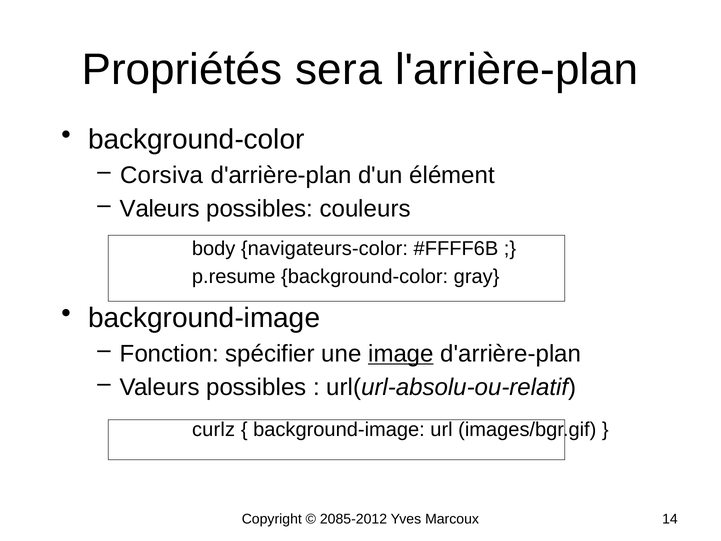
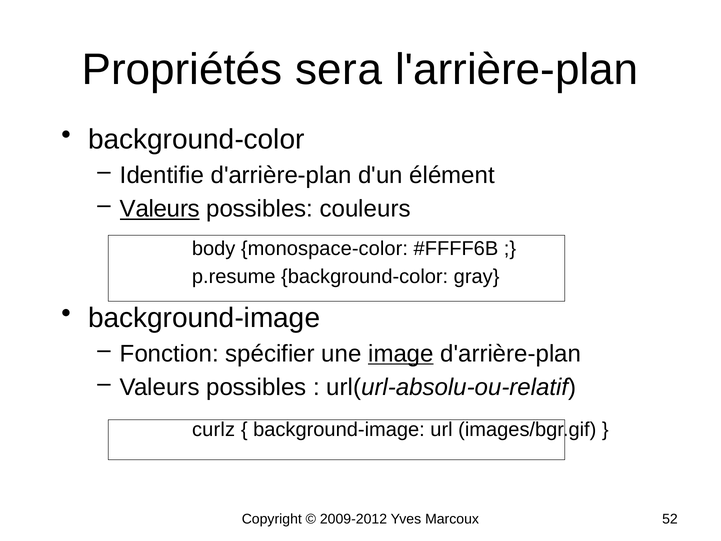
Corsiva: Corsiva -> Identifie (162, 175)
Valeurs underline: none -> present (160, 209)
navigateurs-color: navigateurs-color -> monospace-color (324, 249)
2085-2012: 2085-2012 -> 2009-2012 (353, 519)
14: 14 -> 52 (670, 519)
